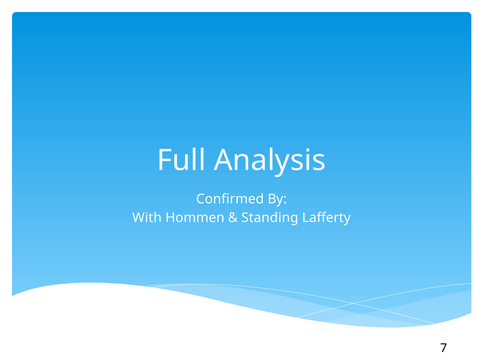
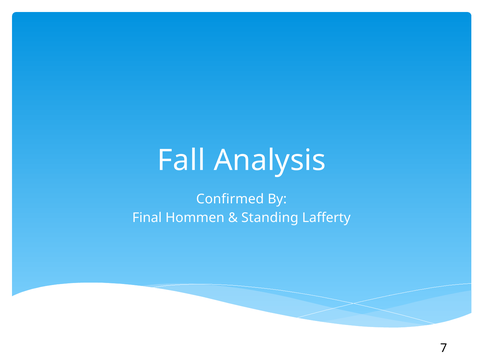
Full: Full -> Fall (181, 160)
With: With -> Final (147, 218)
